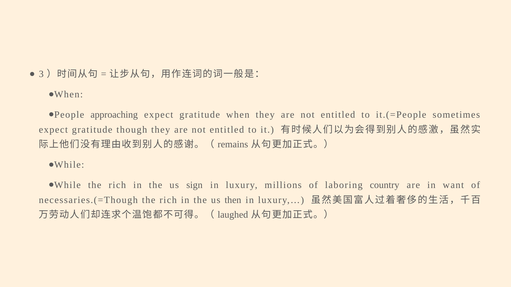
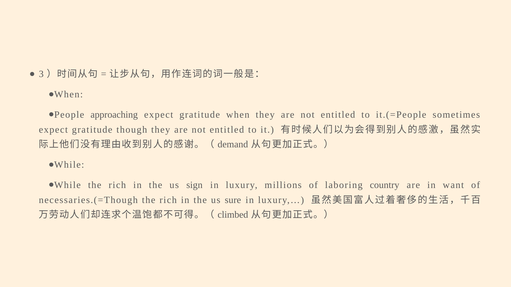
remains: remains -> demand (233, 145)
then: then -> sure (233, 200)
laughed: laughed -> climbed (233, 215)
